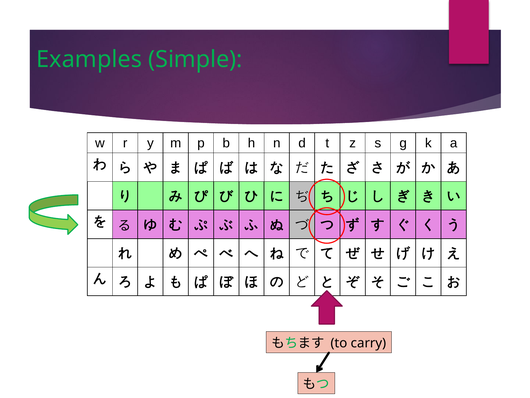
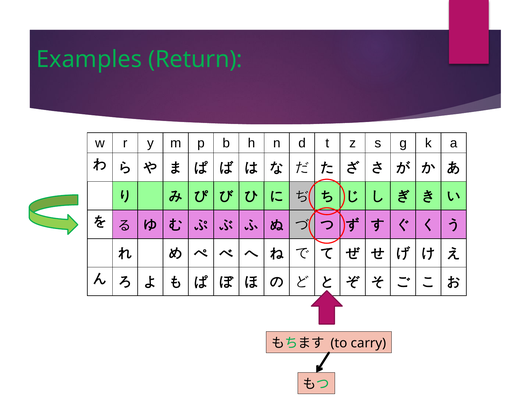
Simple: Simple -> Return (195, 59)
